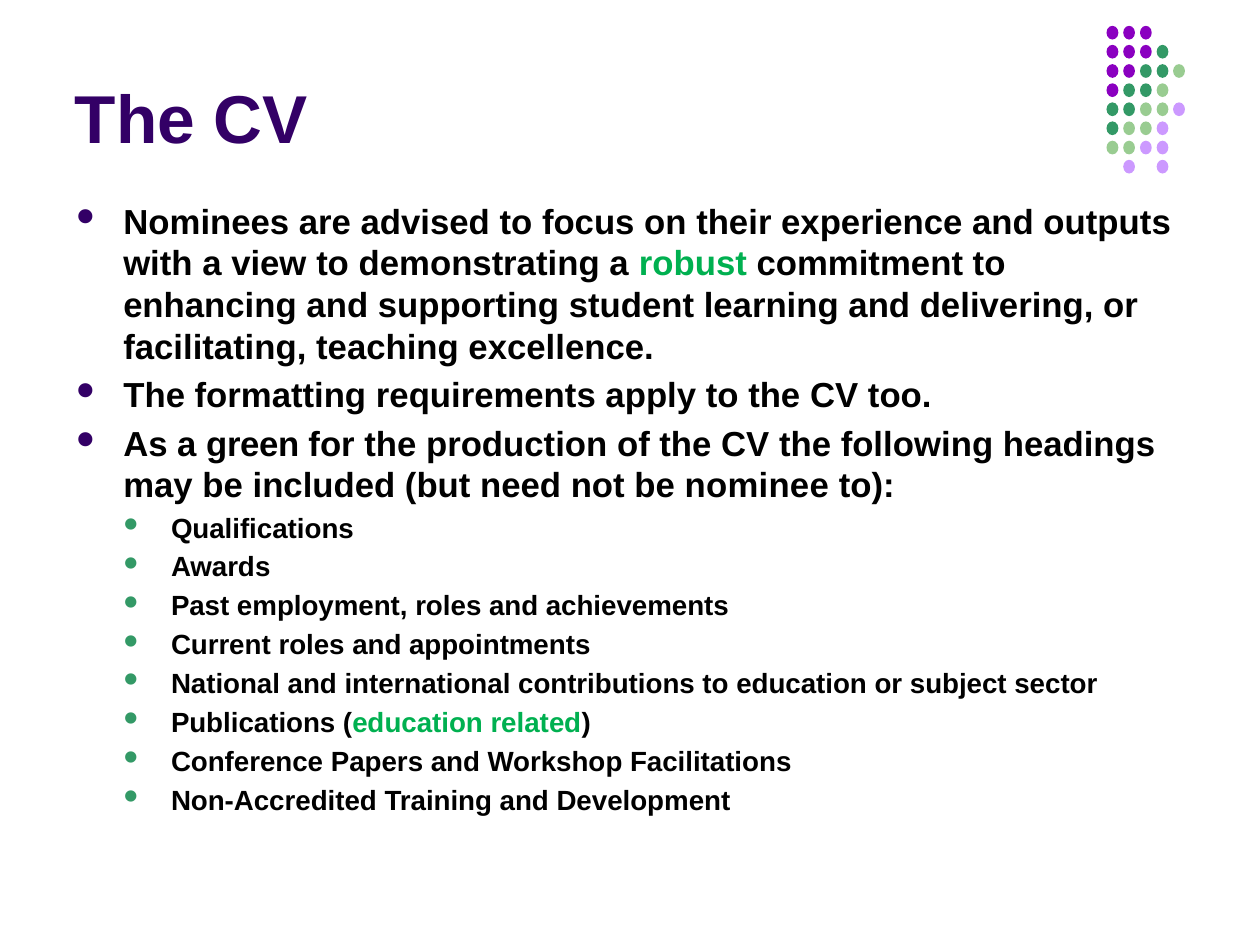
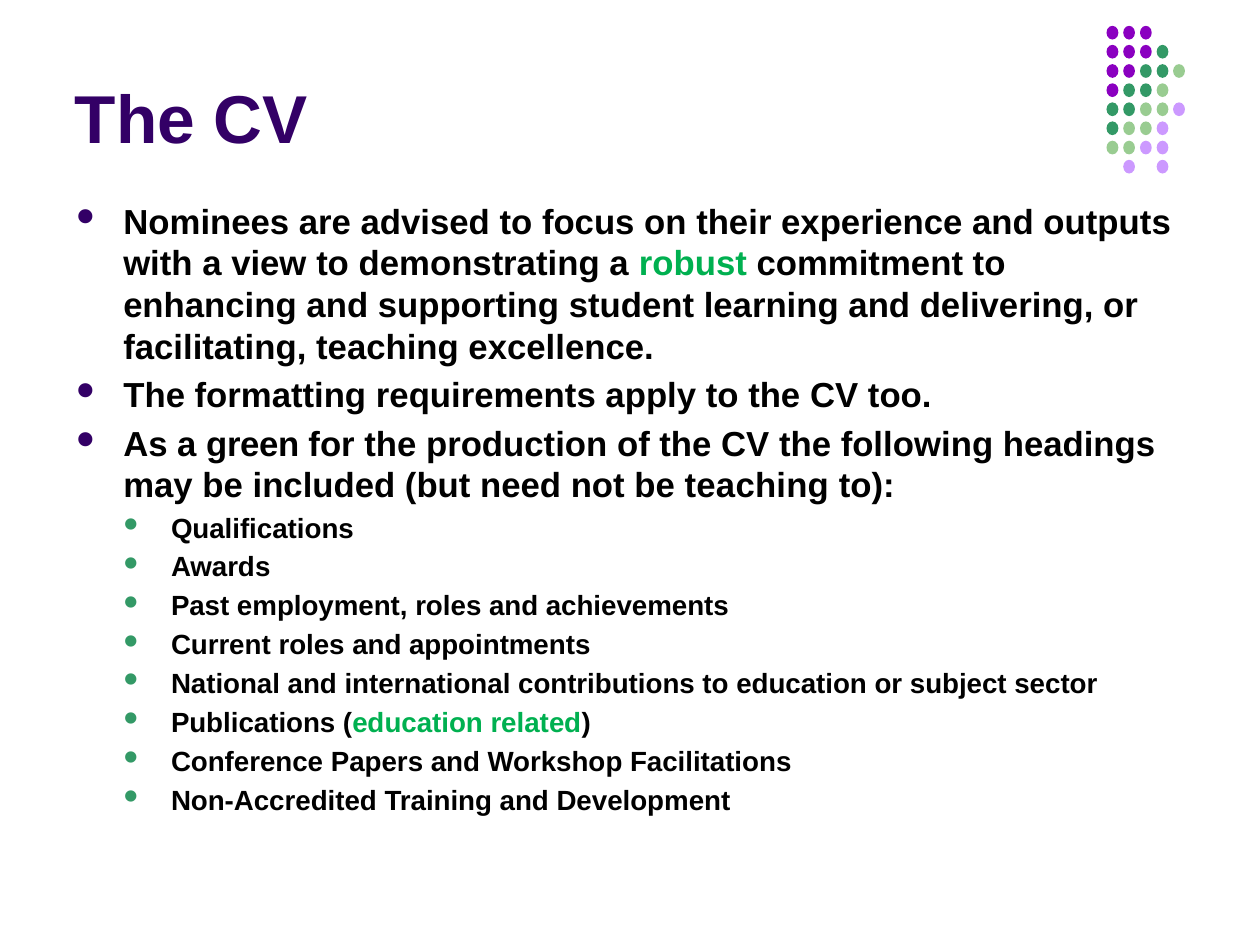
be nominee: nominee -> teaching (757, 486)
